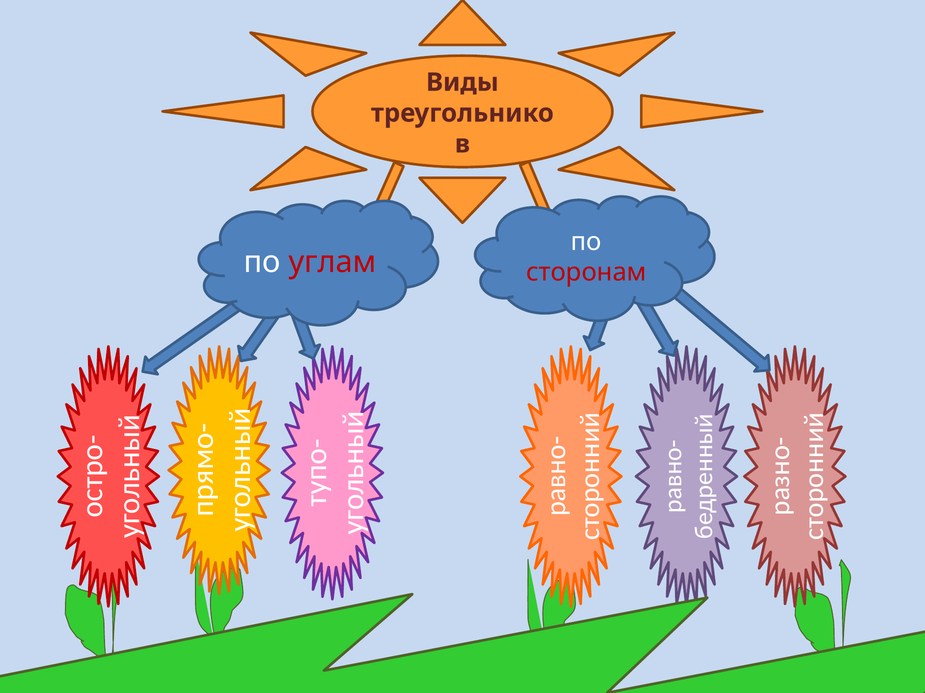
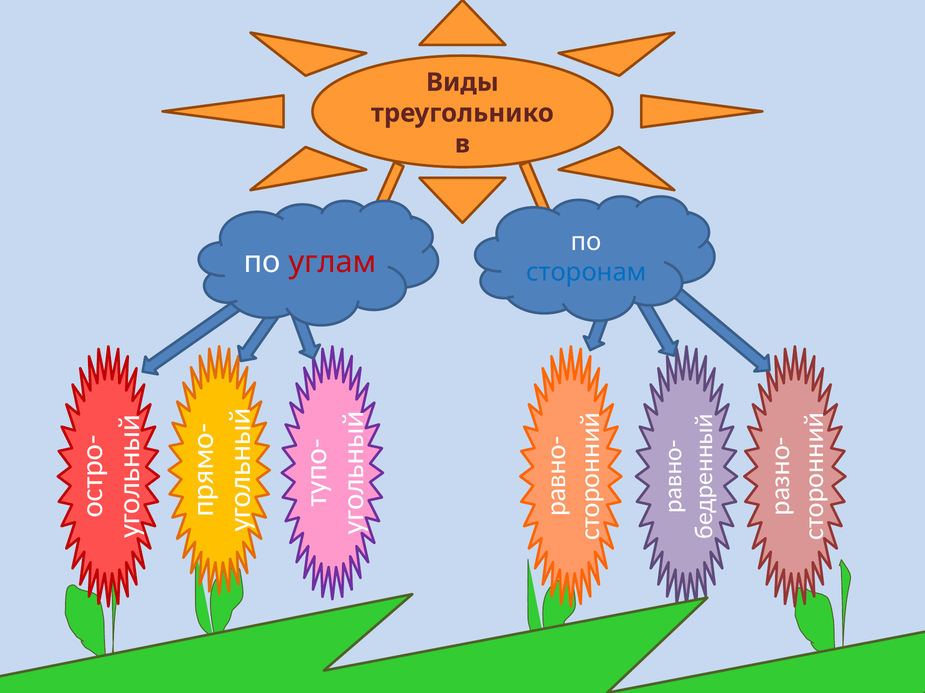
сторонам colour: red -> blue (586, 273)
